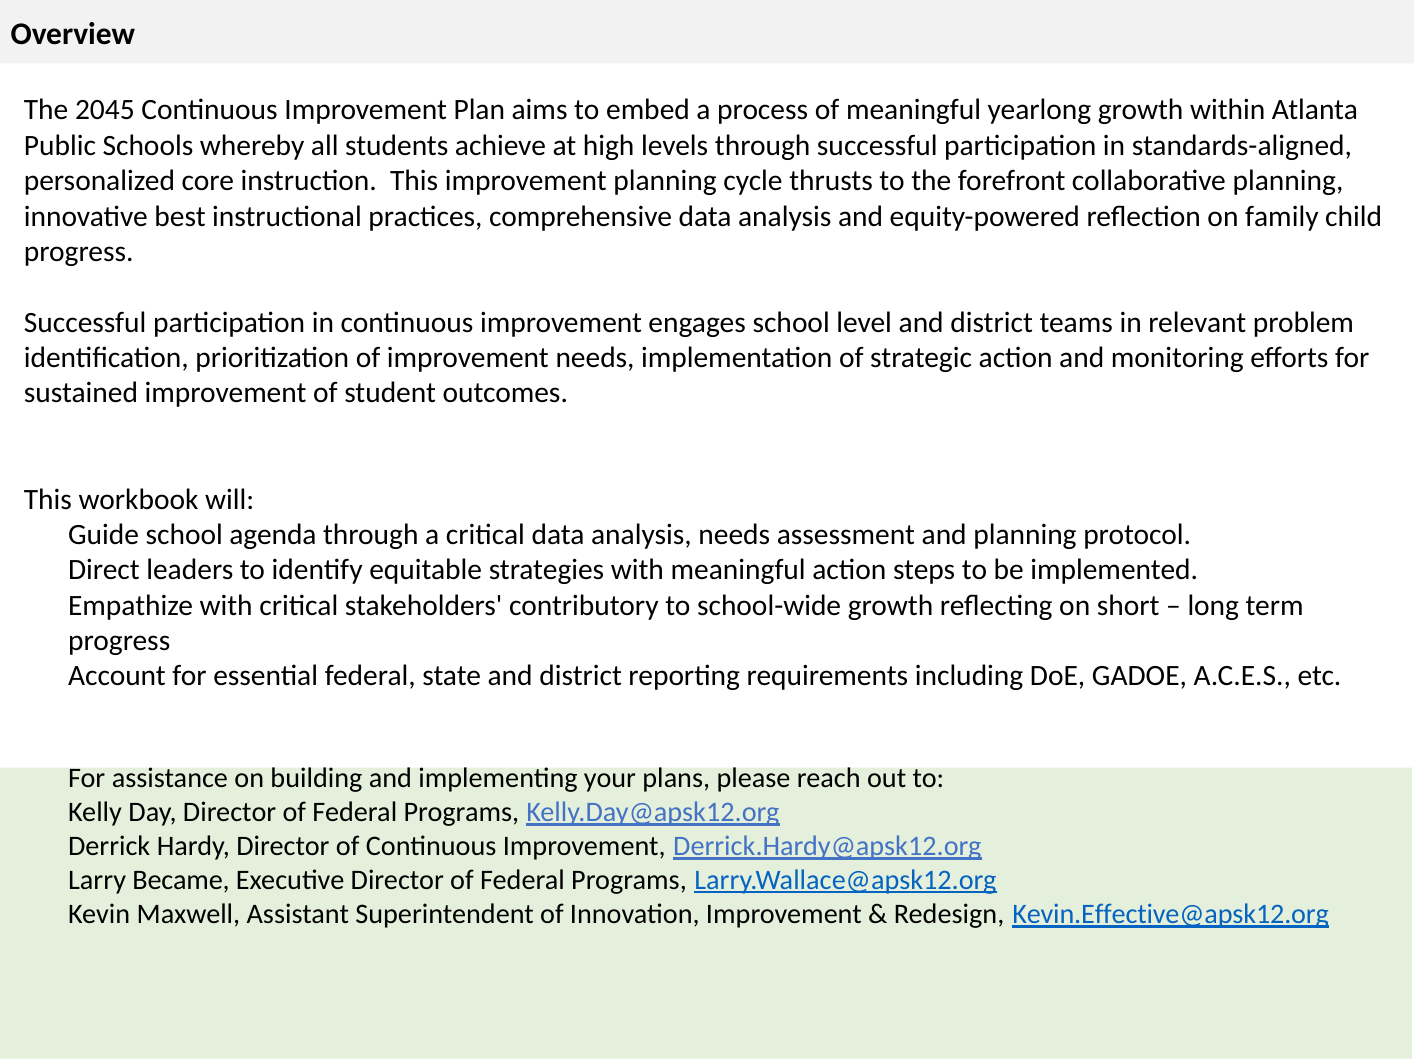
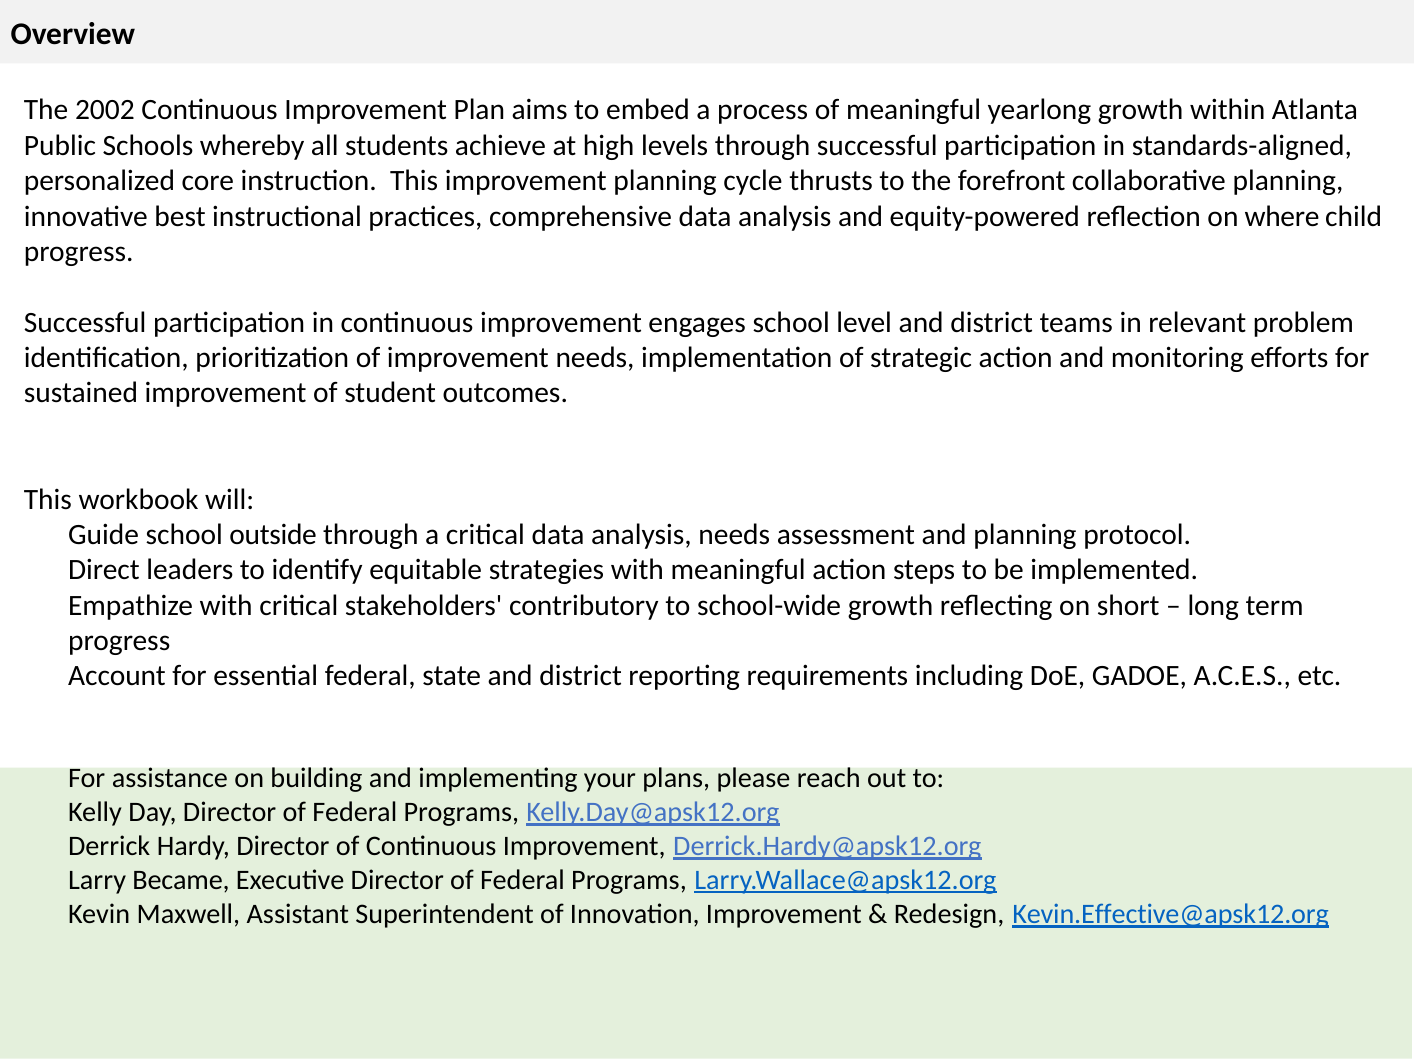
2045: 2045 -> 2002 (105, 110)
family: family -> where (1282, 216)
agenda: agenda -> outside (273, 534)
